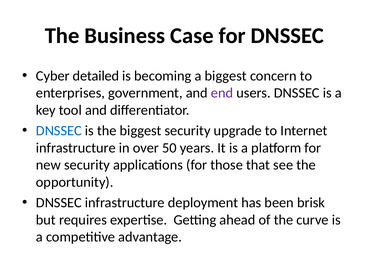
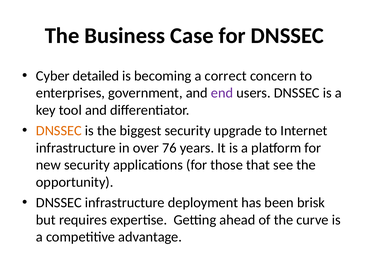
a biggest: biggest -> correct (226, 76)
DNSSEC colour: blue -> orange (59, 131)
50: 50 -> 76 (169, 148)
